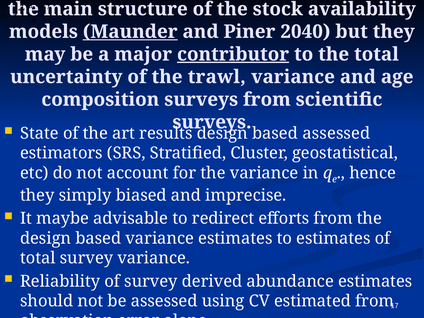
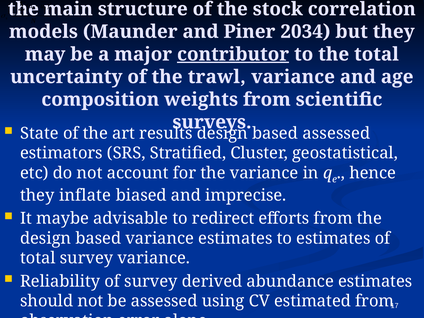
stock availability: availability -> correlation (362, 9)
Maunder underline: present -> none (130, 32)
2040: 2040 -> 2034 (305, 32)
composition surveys: surveys -> weights (201, 100)
simply: simply -> inflate (85, 195)
